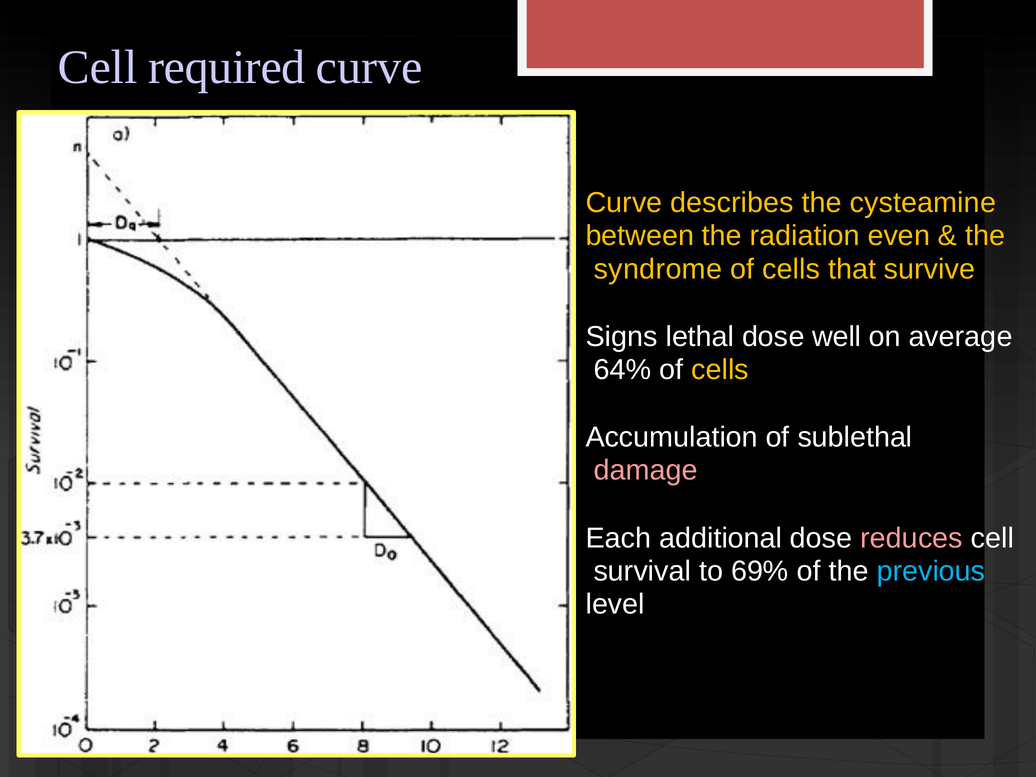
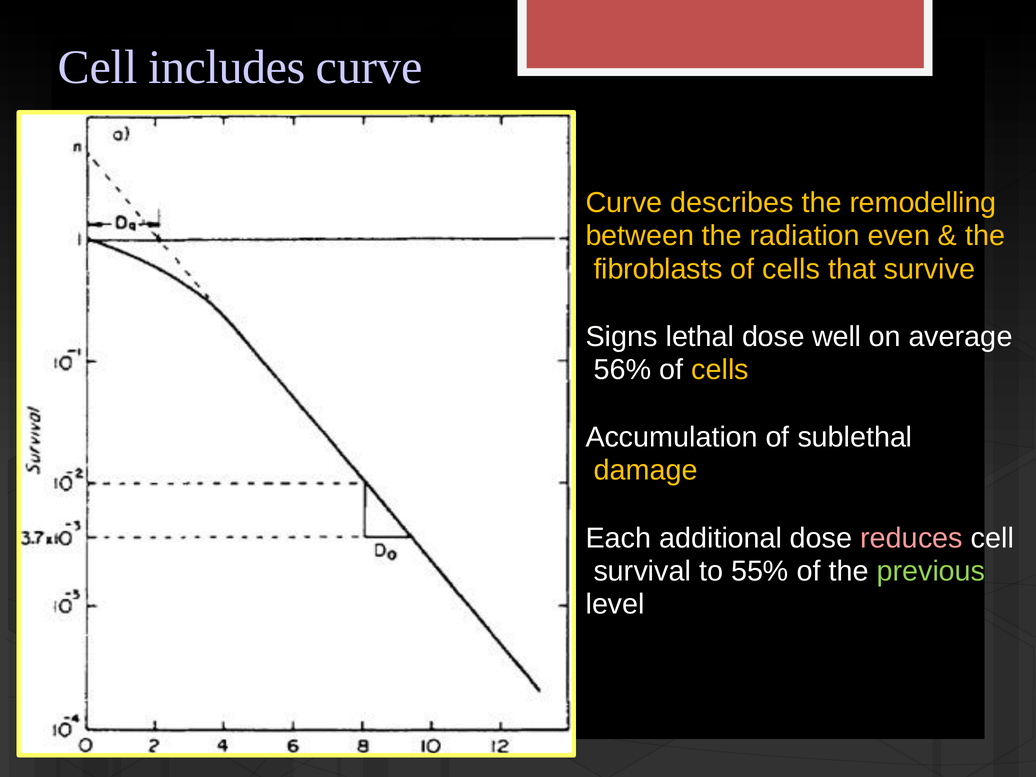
required: required -> includes (227, 68)
cysteamine: cysteamine -> remodelling (923, 203)
syndrome: syndrome -> fibroblasts (658, 269)
64%: 64% -> 56% (622, 370)
damage colour: pink -> yellow (646, 470)
69%: 69% -> 55% (760, 571)
previous colour: light blue -> light green (931, 571)
